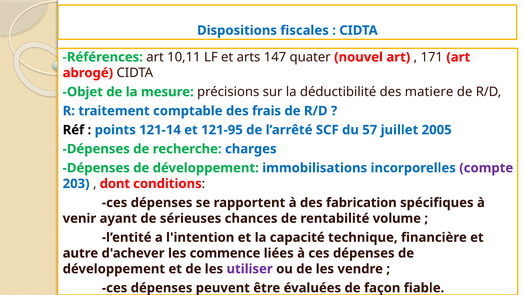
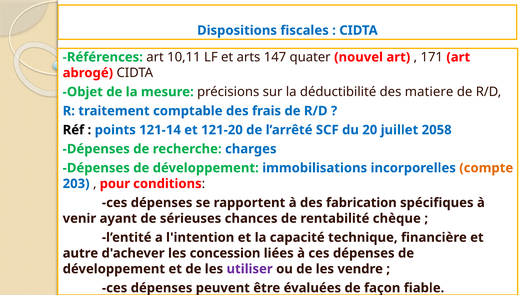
121-95: 121-95 -> 121-20 (222, 130)
57: 57 -> 20 (370, 130)
2005: 2005 -> 2058 (437, 130)
compte colour: purple -> orange (486, 168)
dont: dont -> pour (115, 184)
volume: volume -> chèque (397, 218)
commence: commence -> concession (225, 253)
